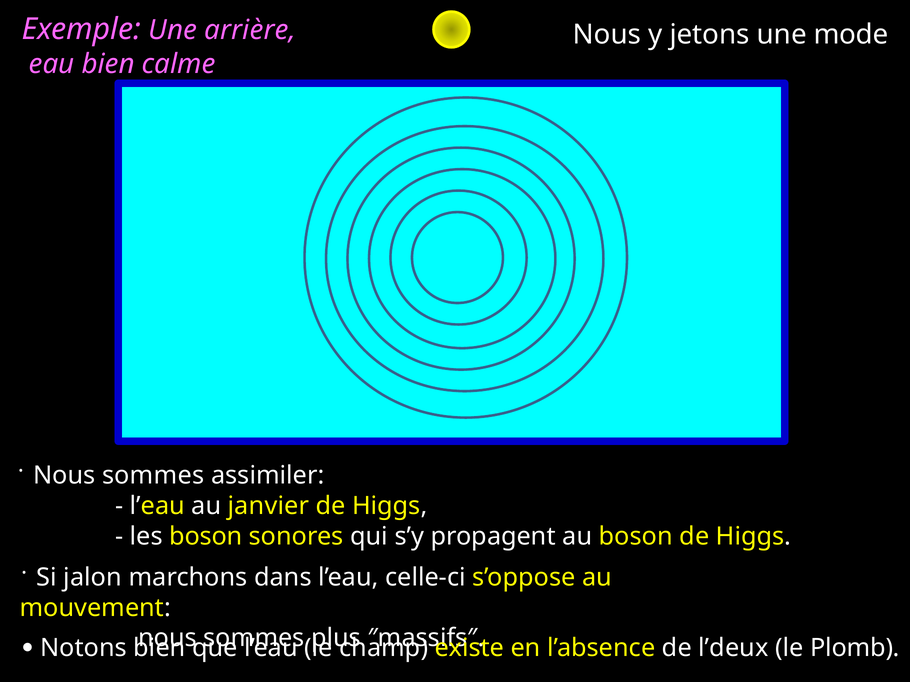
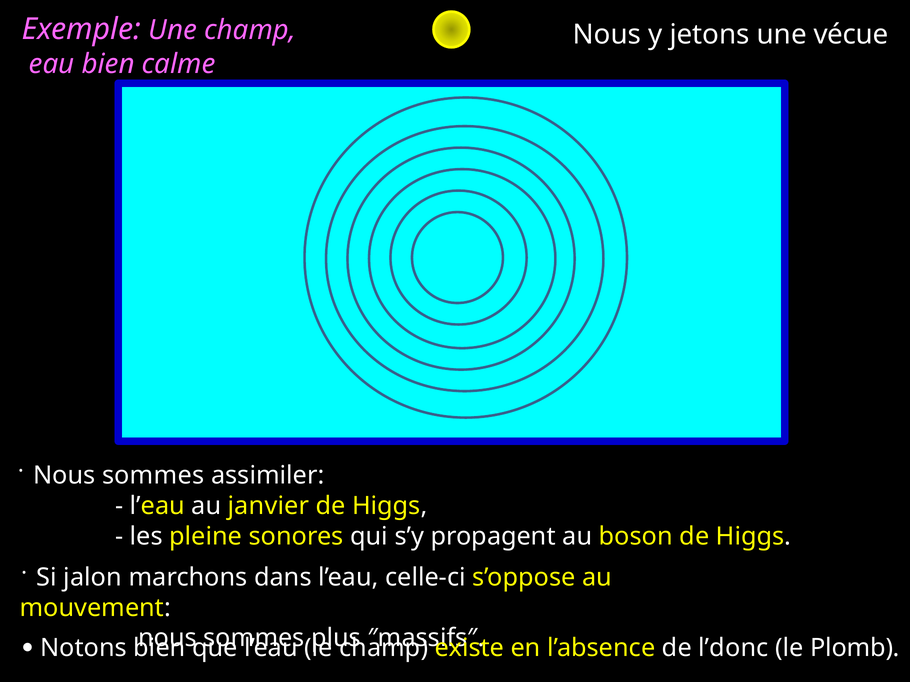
Une arrière: arrière -> champ (250, 30)
mode: mode -> vécue (851, 35)
les boson: boson -> pleine (206, 537)
l’deux: l’deux -> l’donc (733, 648)
